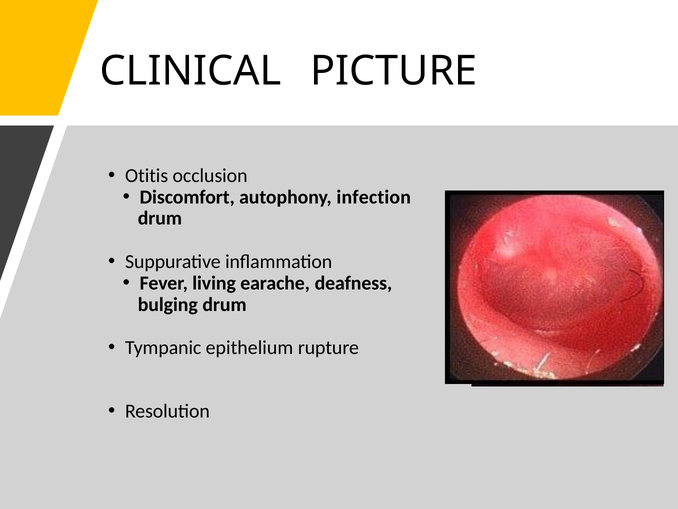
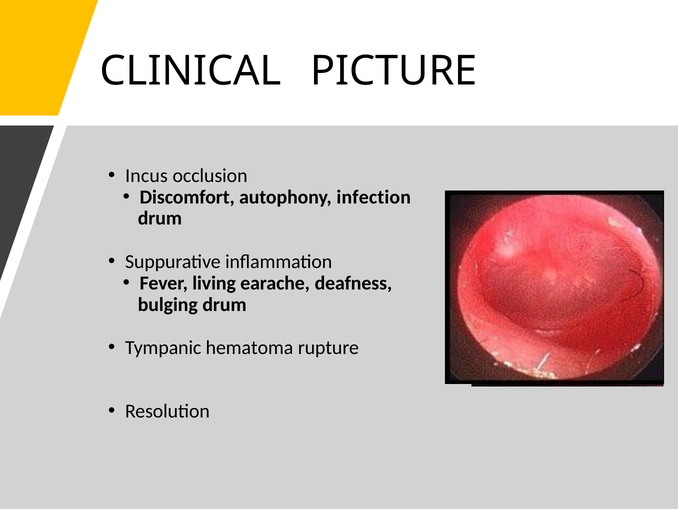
Otitis: Otitis -> Incus (147, 175)
epithelium: epithelium -> hematoma (249, 347)
